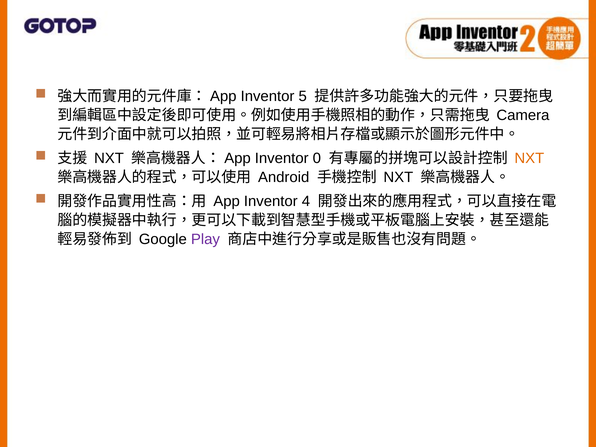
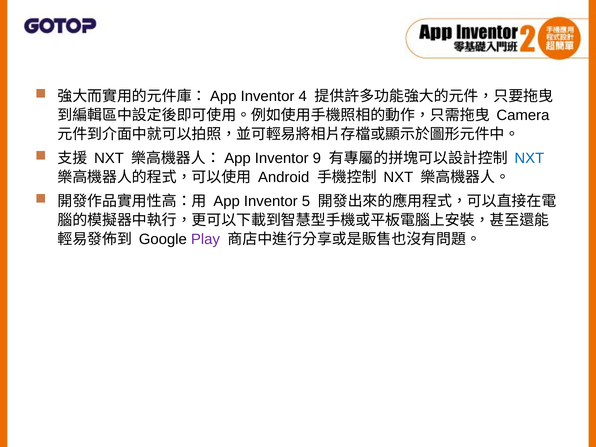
5: 5 -> 4 (303, 96)
0: 0 -> 9 (317, 158)
NXT colour: orange -> blue (529, 158)
4: 4 -> 5 (306, 201)
